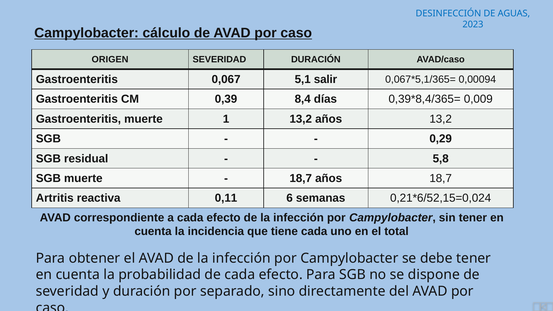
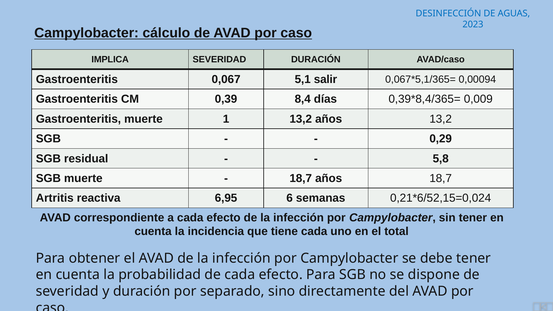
ORIGEN: ORIGEN -> IMPLICA (110, 59)
0,11: 0,11 -> 6,95 (226, 198)
